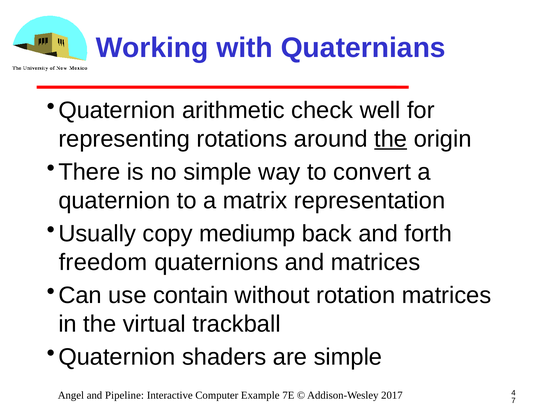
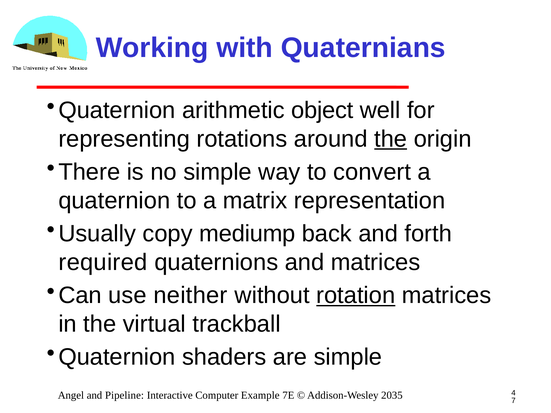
check: check -> object (322, 111)
freedom: freedom -> required (103, 262)
contain: contain -> neither (190, 296)
rotation underline: none -> present (356, 296)
2017: 2017 -> 2035 (392, 396)
